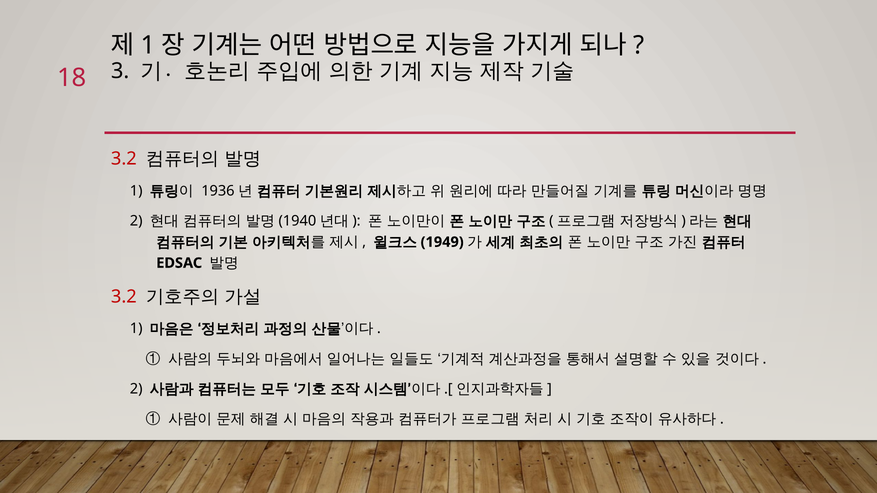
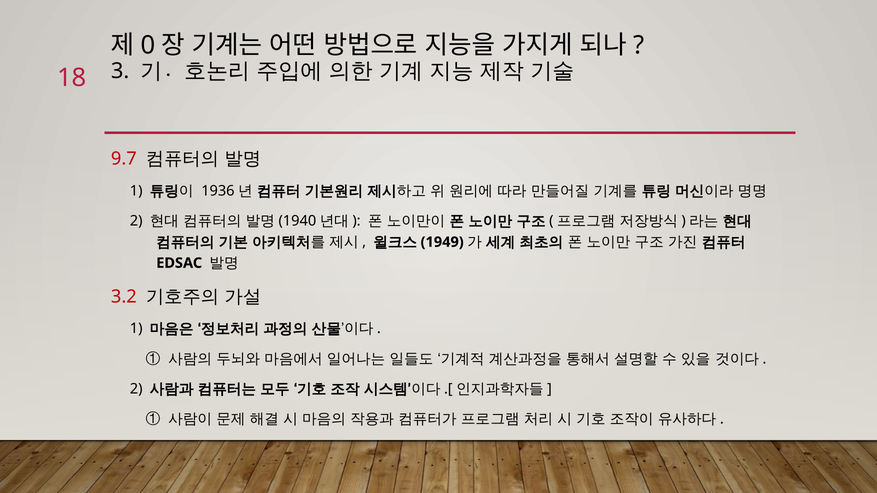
1: 1 -> 0 (148, 45)
3.2: 3.2 -> 9.7 (124, 159)
